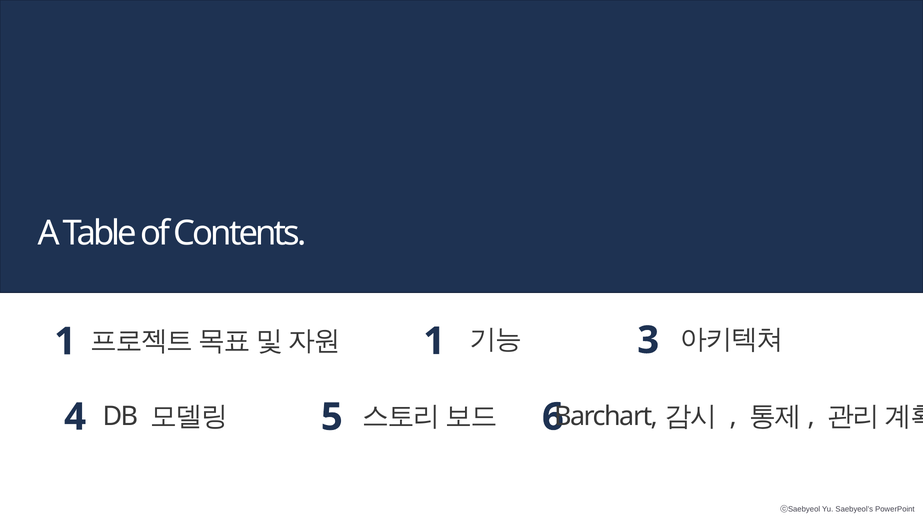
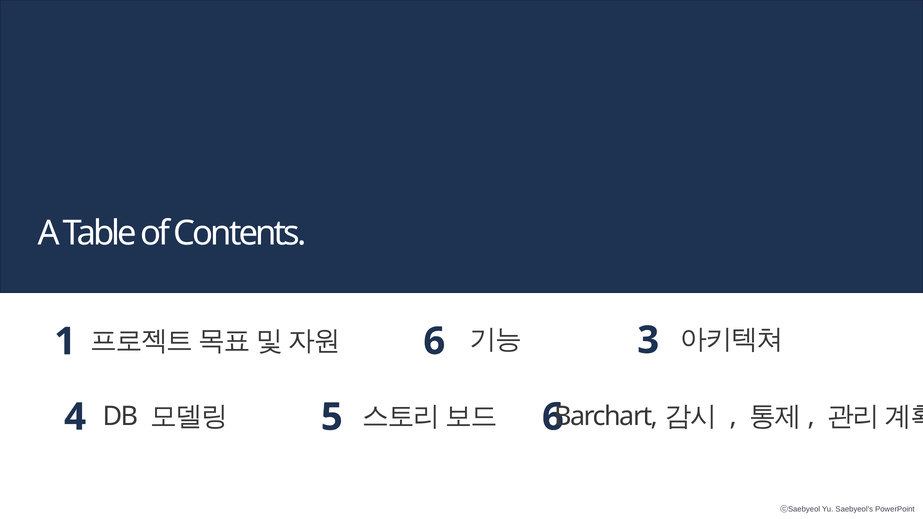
1: 1 -> 6 (434, 341)
